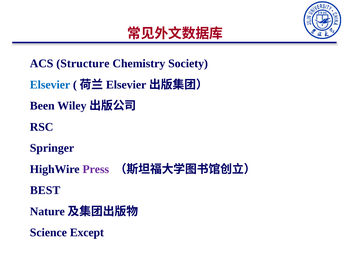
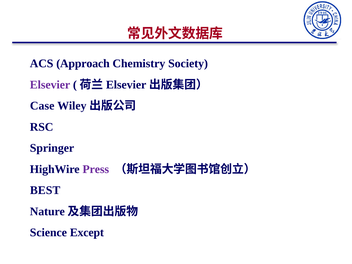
Structure: Structure -> Approach (83, 64)
Elsevier colour: blue -> purple (50, 85)
Been: Been -> Case (42, 106)
